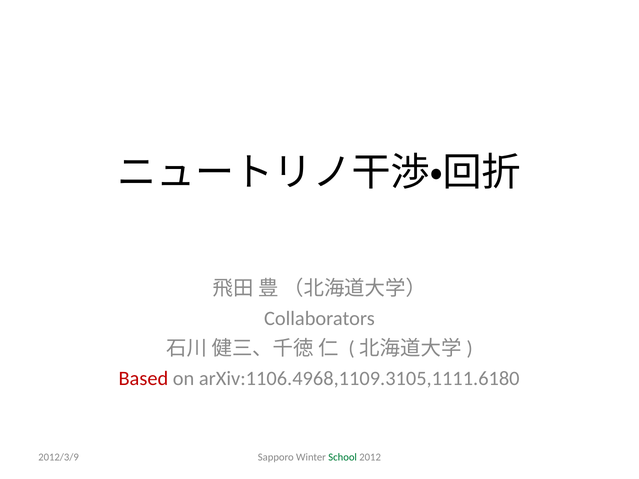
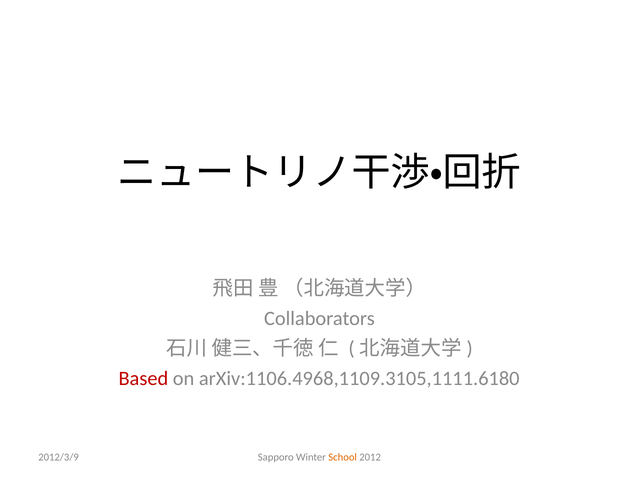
School colour: green -> orange (343, 458)
